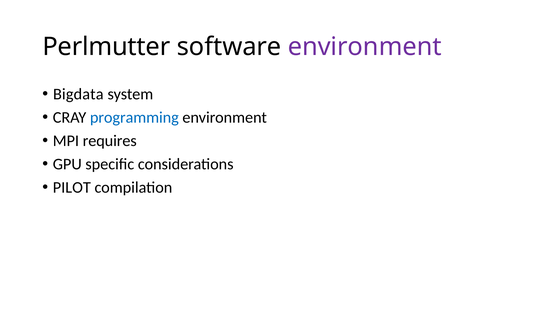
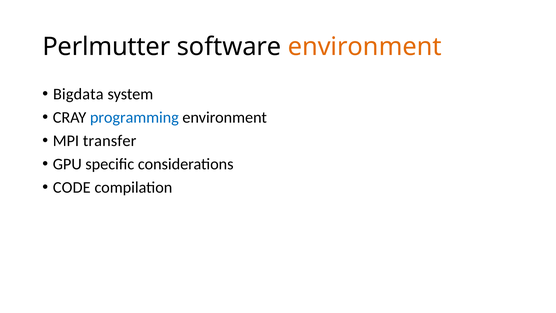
environment colour: purple -> orange (365, 47)
requires: requires -> transfer (110, 141)
PILOT: PILOT -> CODE (72, 187)
